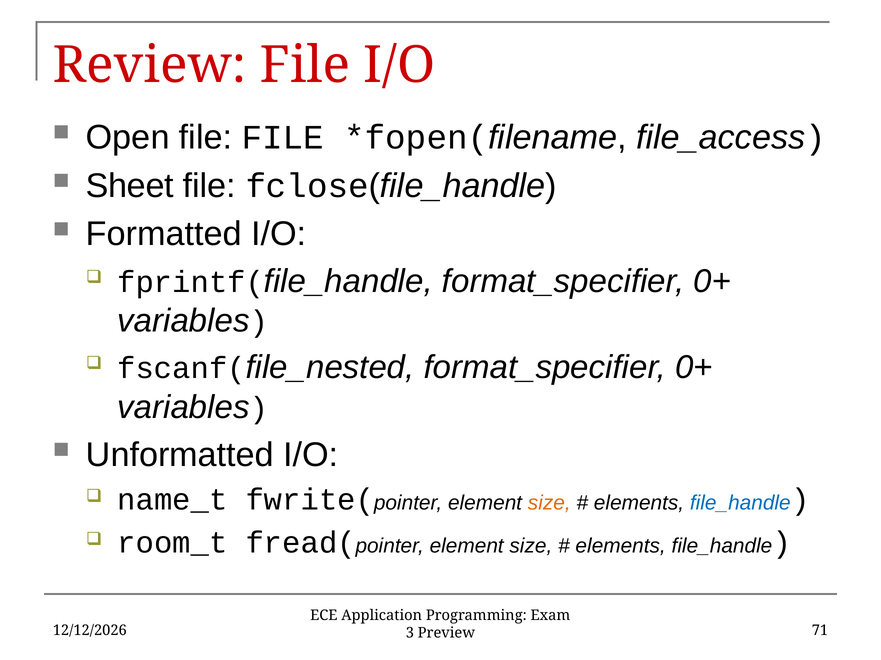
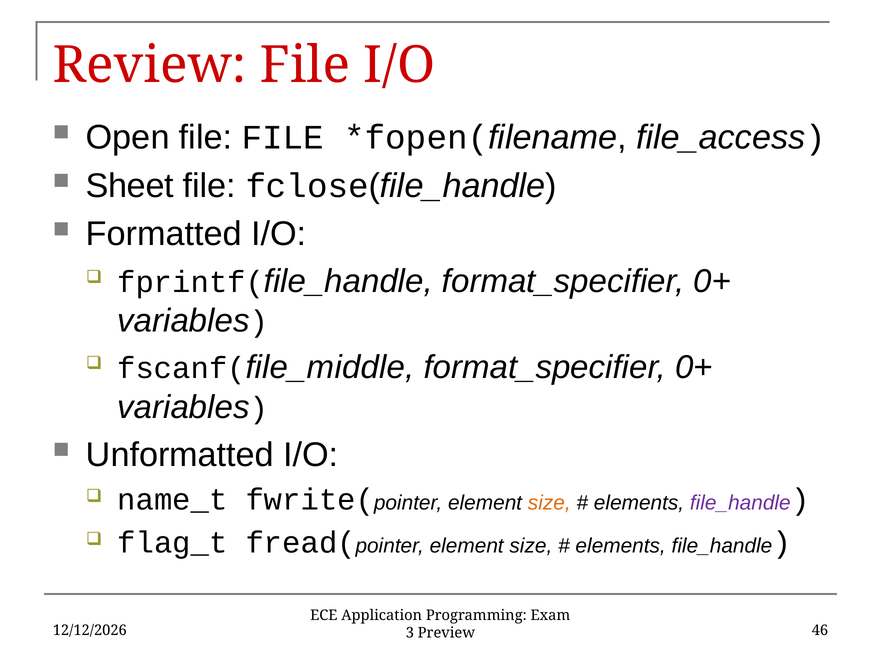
file_nested: file_nested -> file_middle (330, 368)
file_handle colour: blue -> purple (740, 504)
room_t: room_t -> flag_t (172, 543)
71: 71 -> 46 (820, 631)
